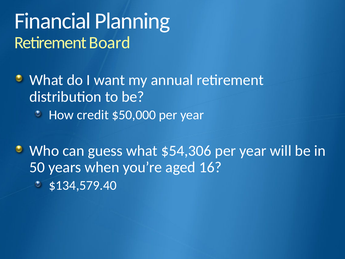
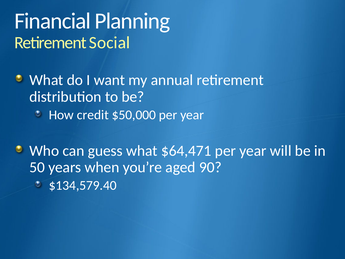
Board: Board -> Social (110, 43)
$54,306: $54,306 -> $64,471 (186, 151)
16: 16 -> 90 (210, 167)
